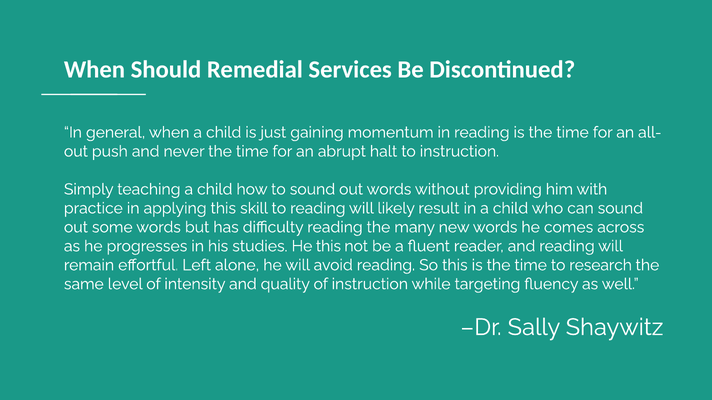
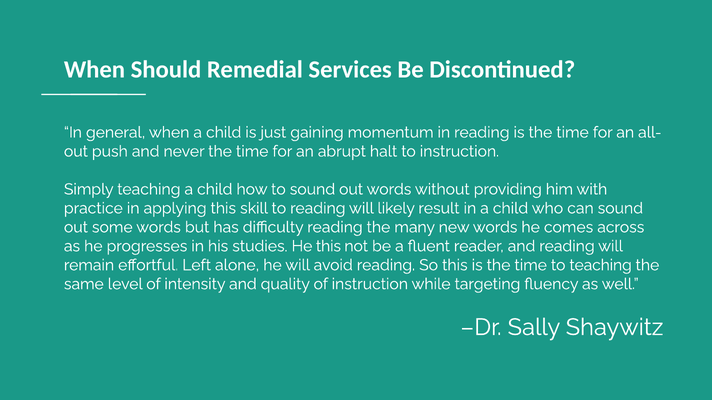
to research: research -> teaching (601, 265)
